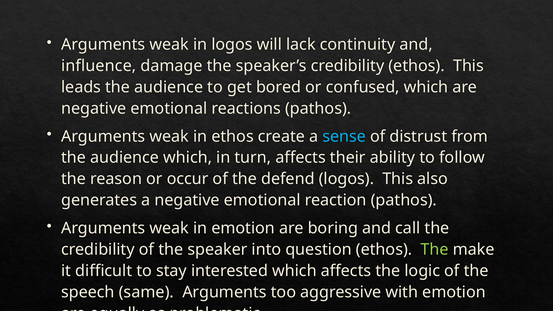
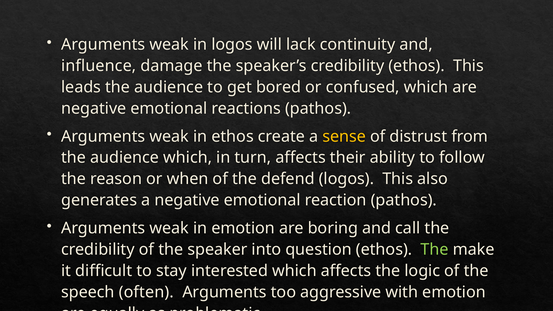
sense colour: light blue -> yellow (344, 136)
occur: occur -> when (188, 179)
same: same -> often (146, 292)
